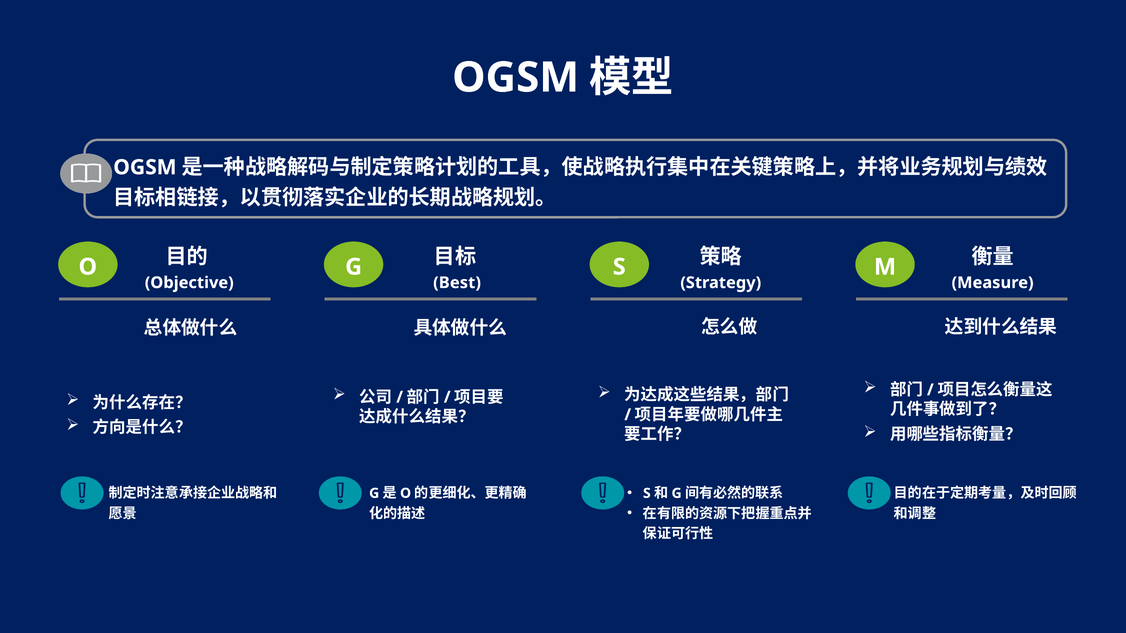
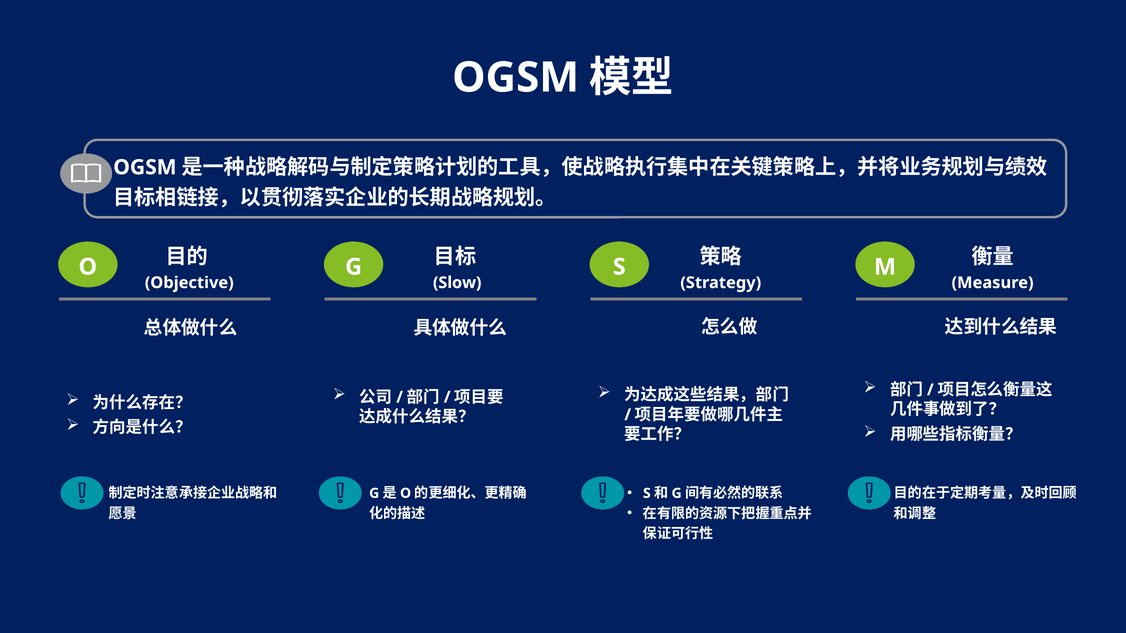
Best: Best -> Slow (457, 283)
